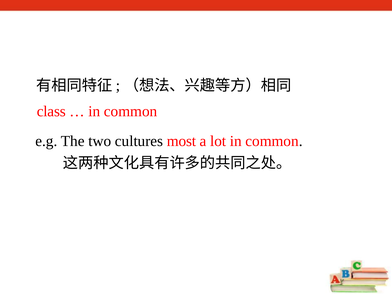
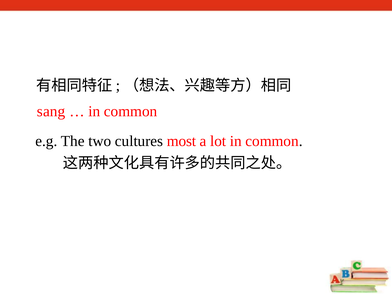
class: class -> sang (51, 111)
